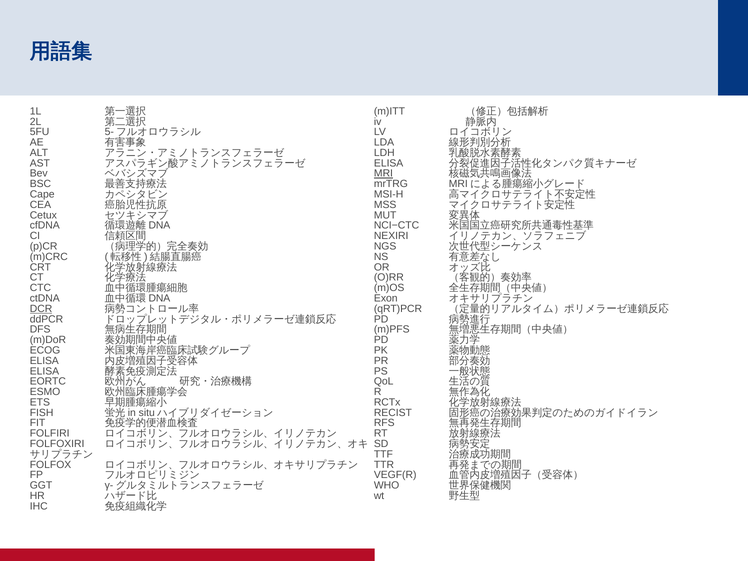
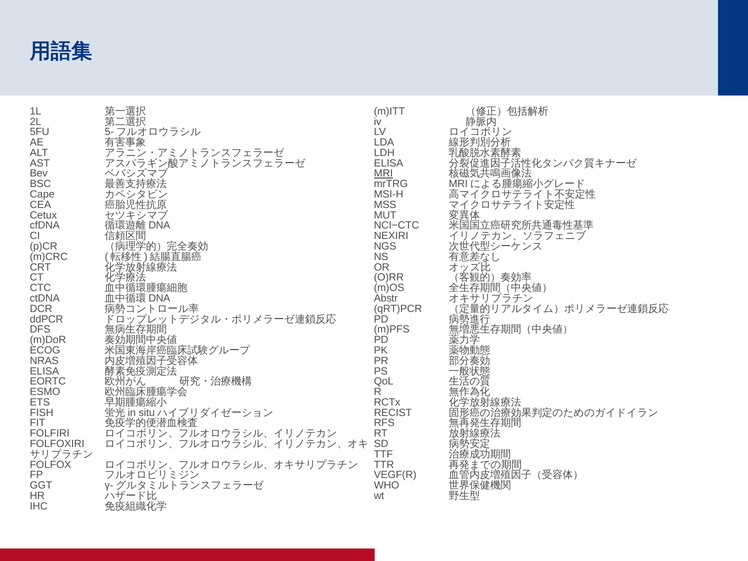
Exon: Exon -> Abstr (386, 298)
DCR underline: present -> none (41, 309)
ELISA: ELISA -> NRAS (44, 361)
